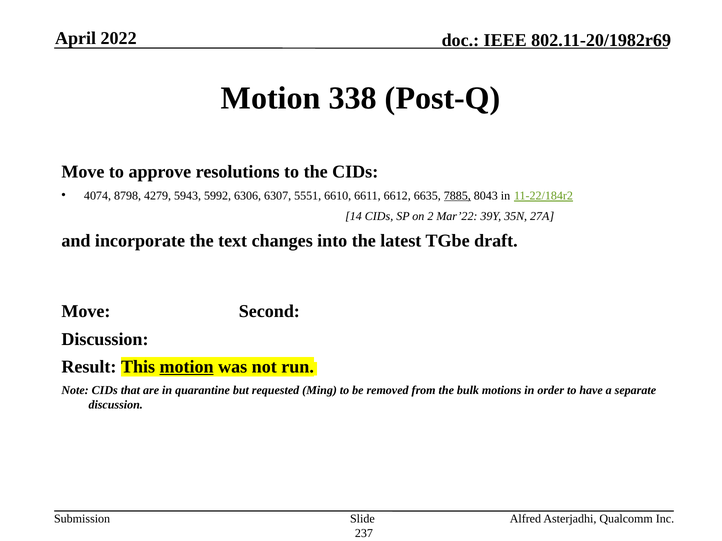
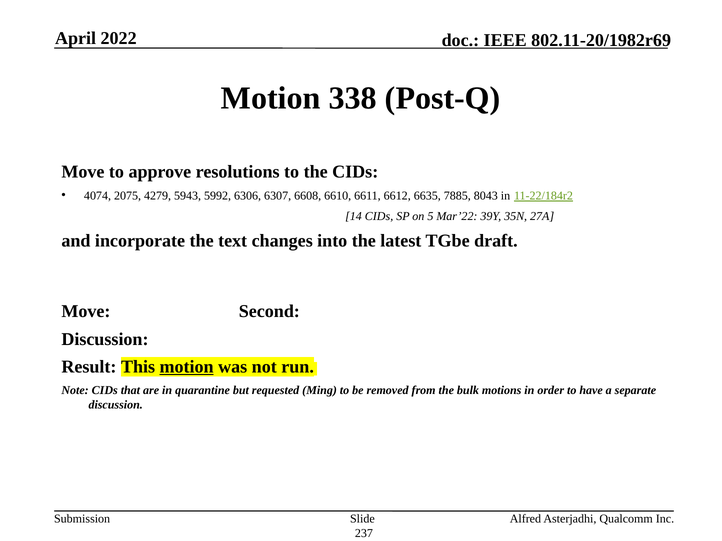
8798: 8798 -> 2075 (128, 196)
5551: 5551 -> 6608 (308, 196)
7885 underline: present -> none (457, 196)
2: 2 -> 5 (430, 216)
